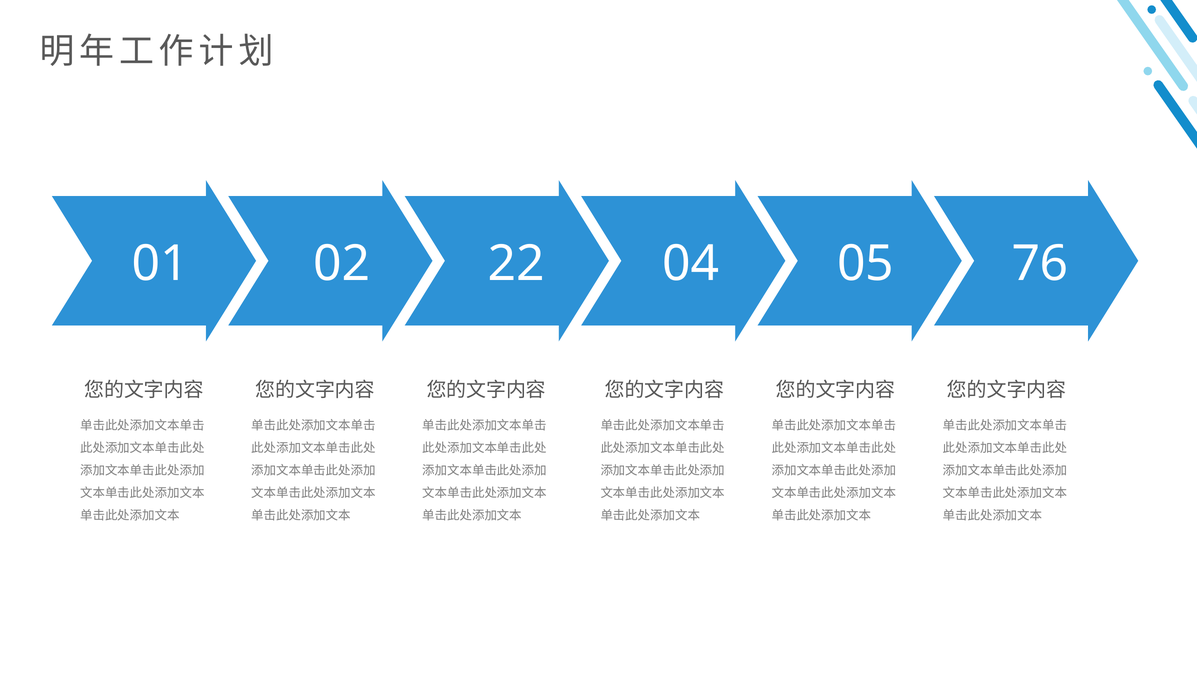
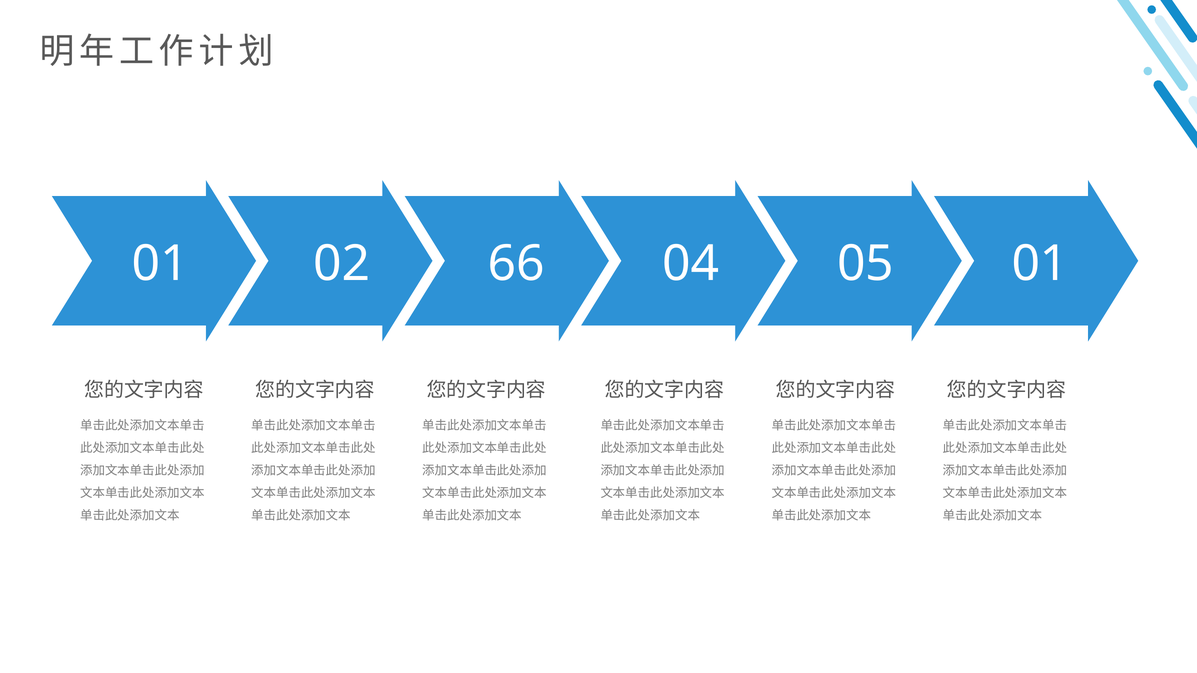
22: 22 -> 66 (516, 264)
05 76: 76 -> 01 (1040, 264)
